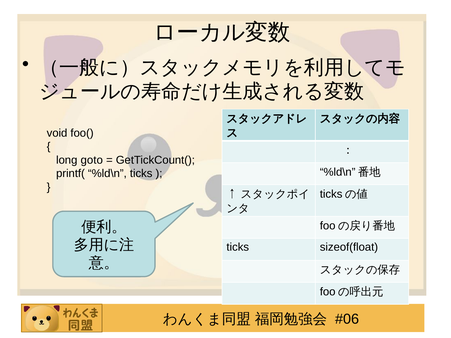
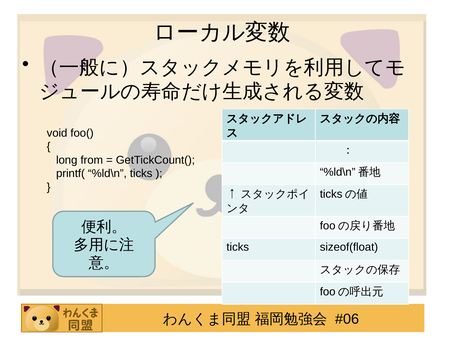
goto: goto -> from (92, 160)
